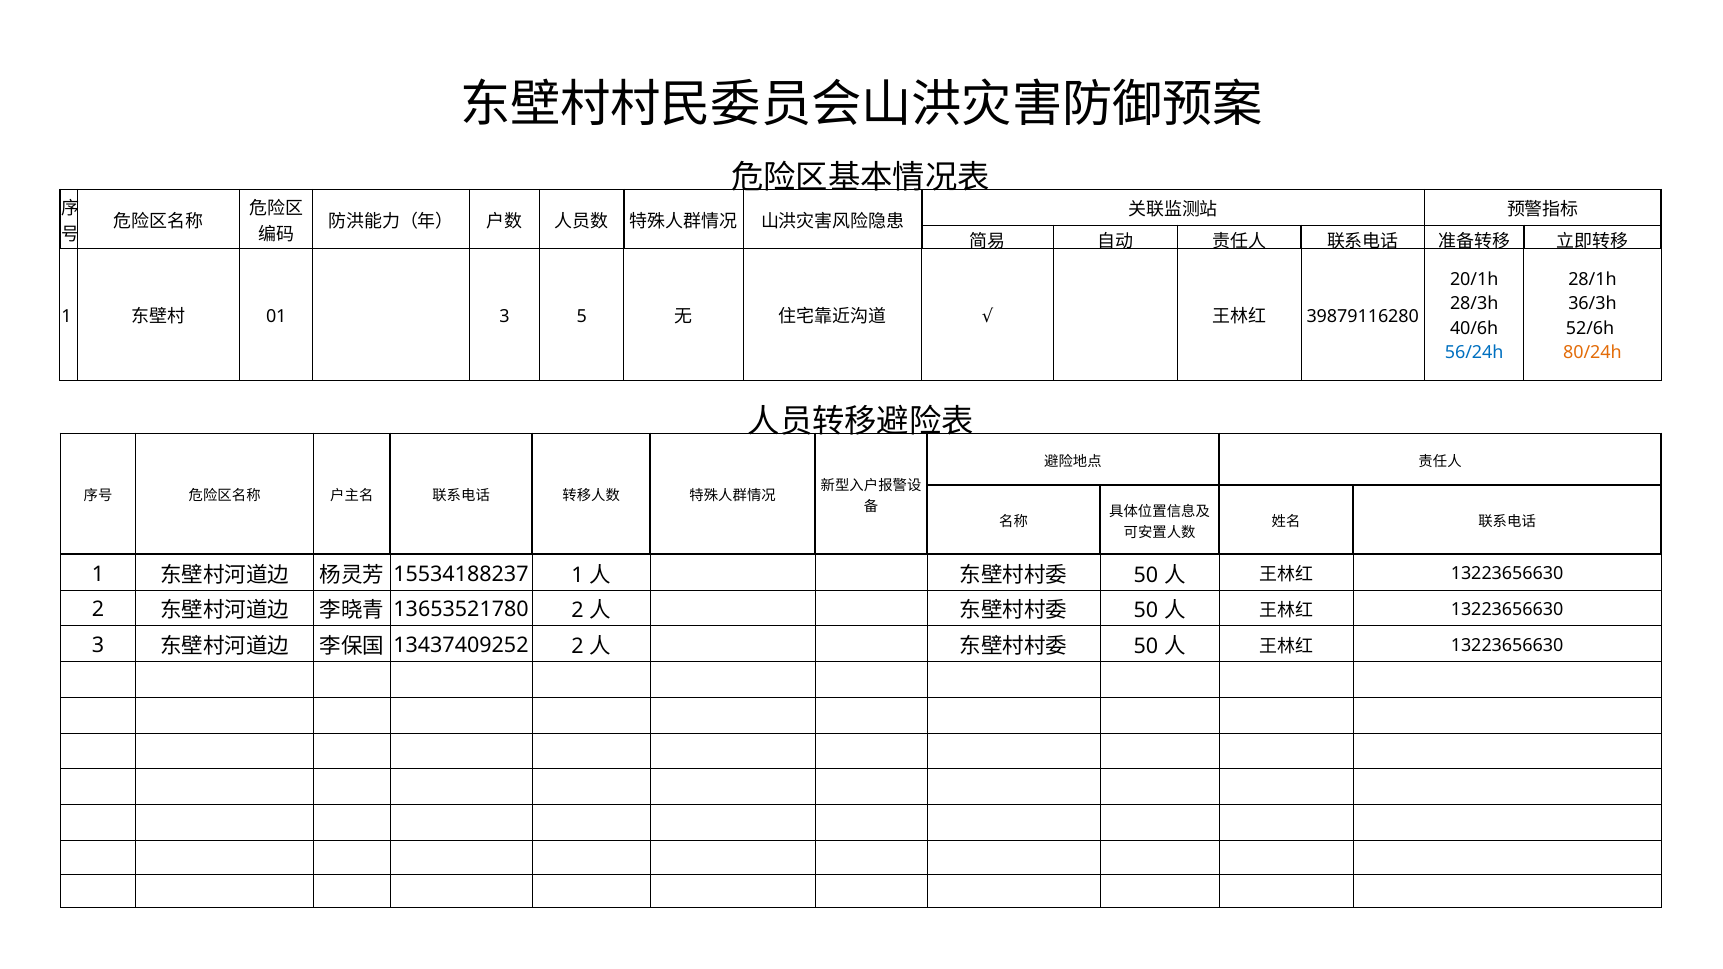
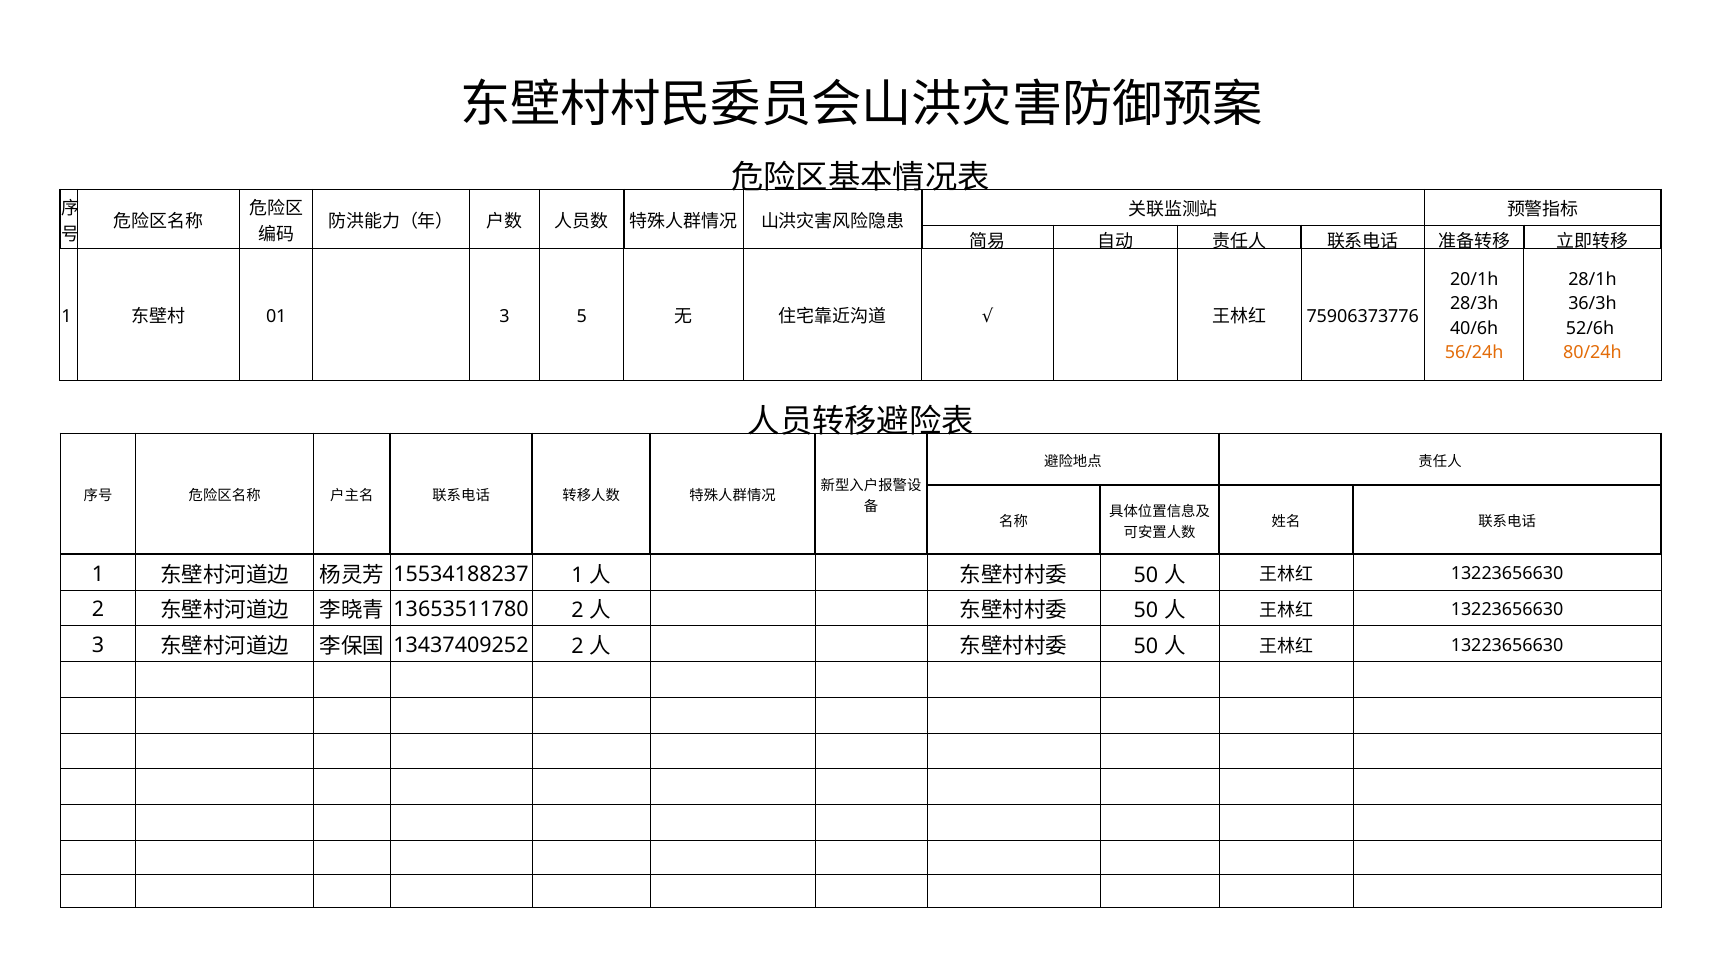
39879116280: 39879116280 -> 75906373776 (1363, 316)
56/24h colour: blue -> orange (1474, 353)
13653521780: 13653521780 -> 13653511780 (461, 610)
